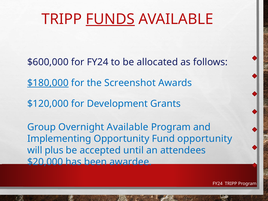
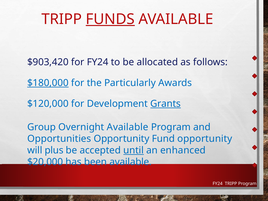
$600,000: $600,000 -> $903,420 (48, 62)
Screenshot: Screenshot -> Particularly (130, 83)
Grants underline: none -> present (166, 104)
Implementing: Implementing -> Opportunities (59, 139)
until underline: none -> present (134, 150)
attendees: attendees -> enhanced (183, 150)
been awardee: awardee -> available (131, 162)
